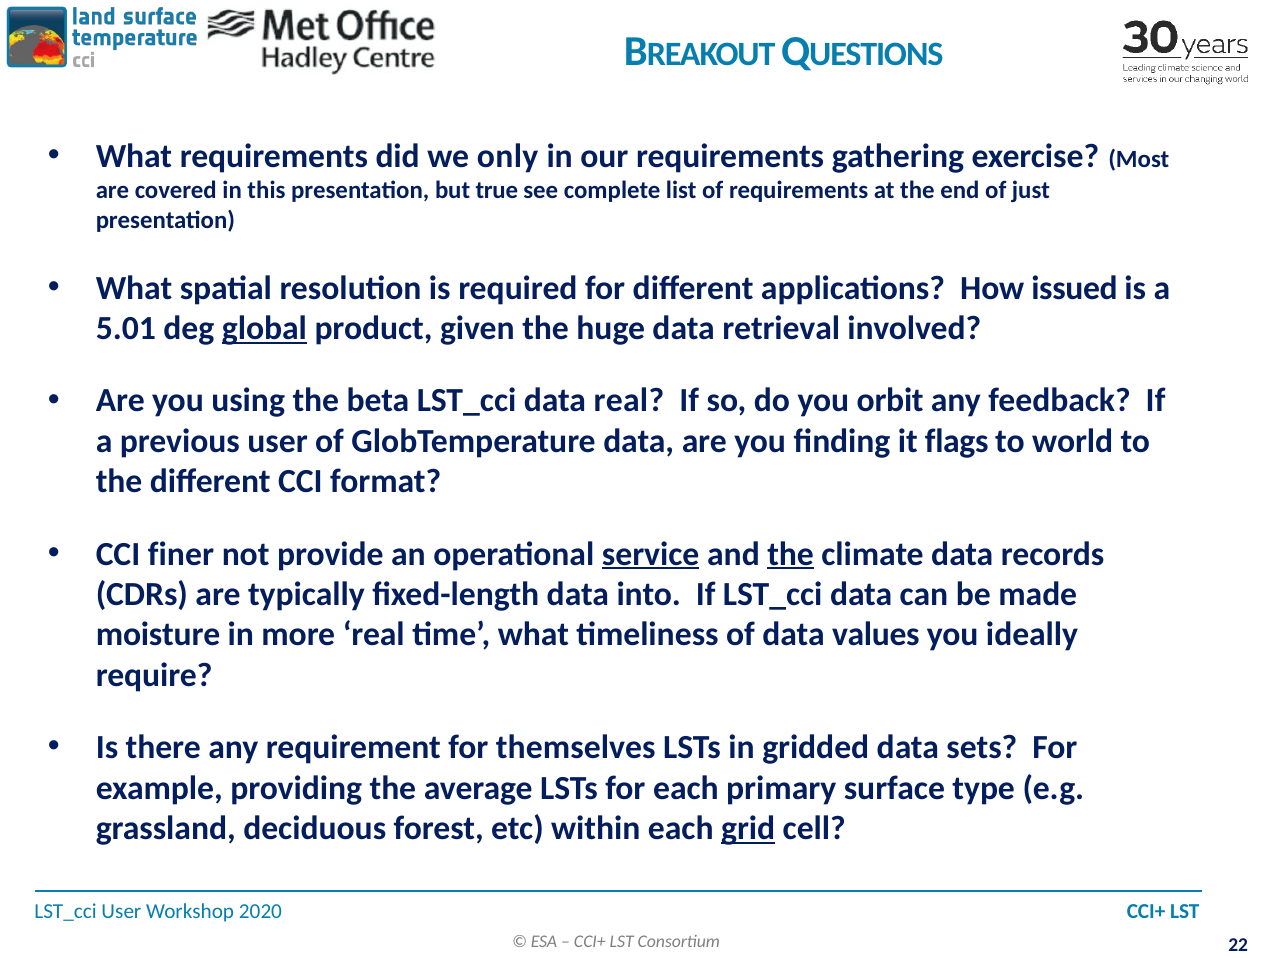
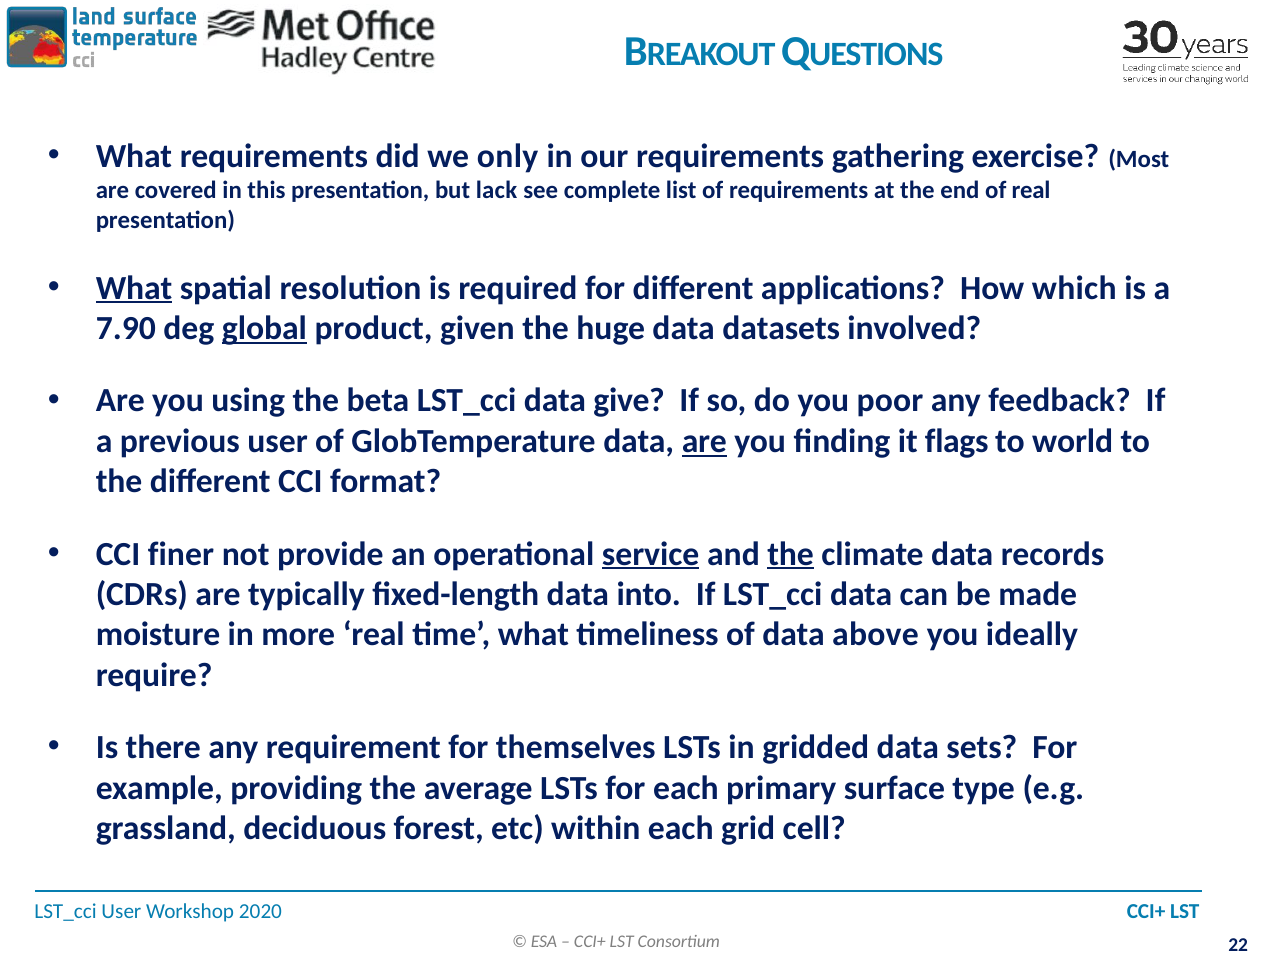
true: true -> lack (497, 190)
of just: just -> real (1031, 190)
What underline: none -> present (134, 288)
issued: issued -> which (1074, 288)
5.01: 5.01 -> 7.90 (126, 328)
retrieval: retrieval -> datasets (781, 328)
data real: real -> give (629, 401)
orbit: orbit -> poor (890, 401)
are underline: none -> present (704, 441)
values: values -> above (876, 635)
grid underline: present -> none (748, 828)
